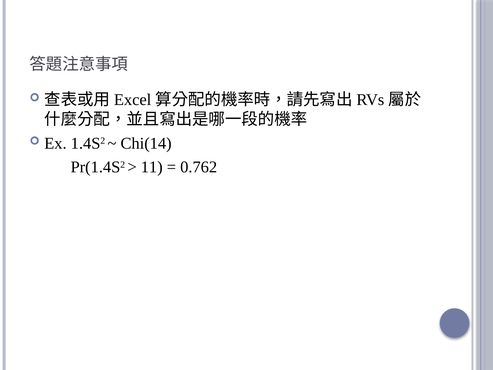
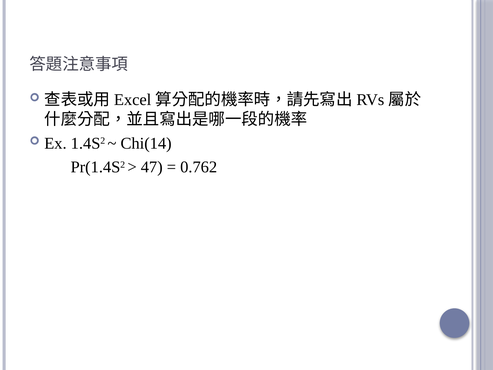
11: 11 -> 47 (152, 167)
